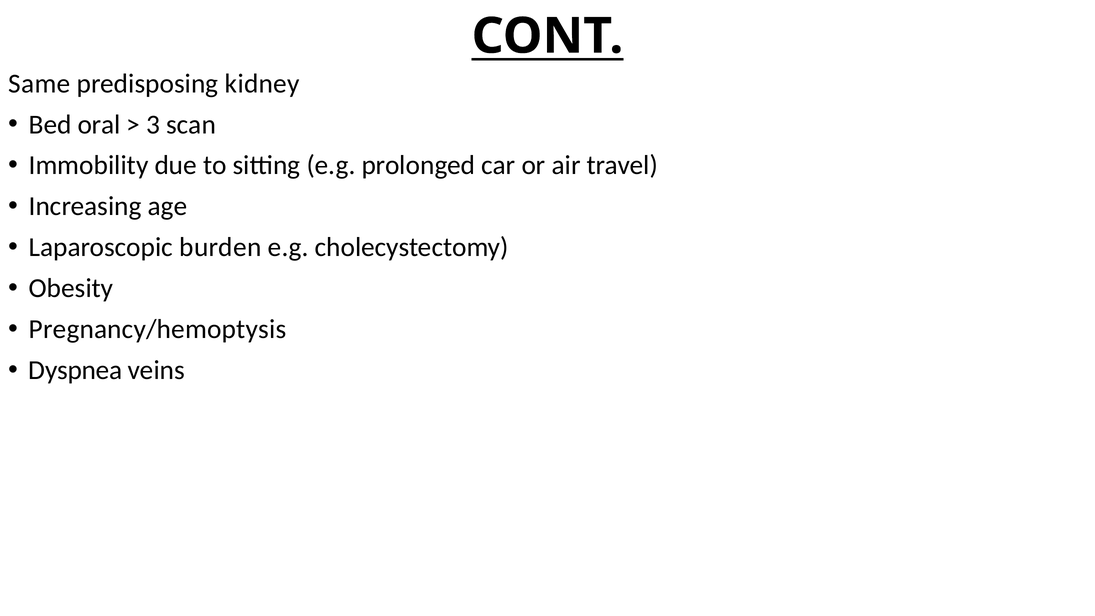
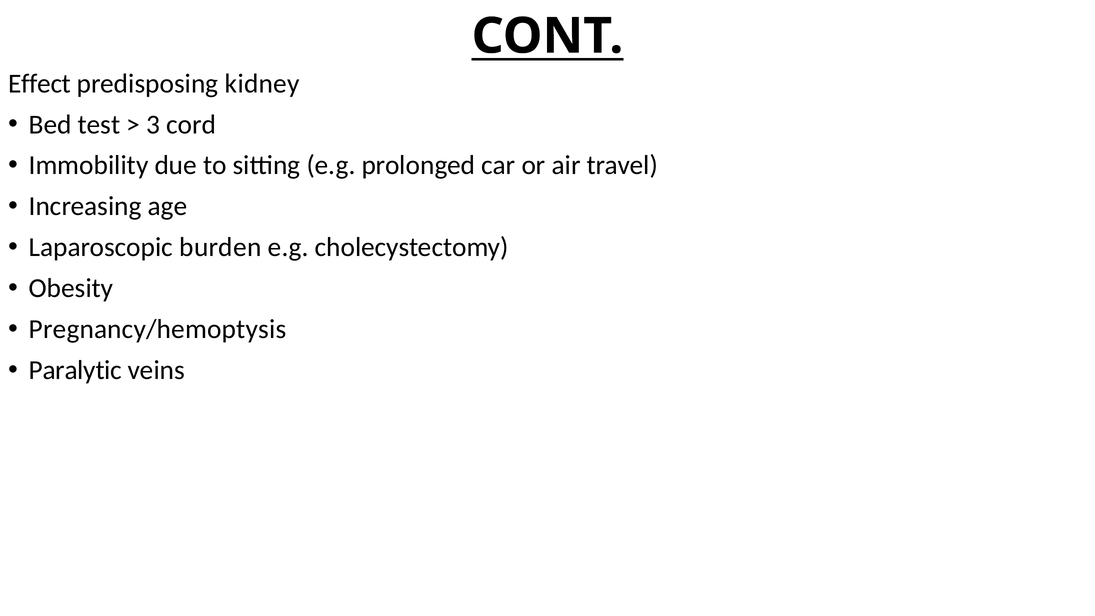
Same: Same -> Effect (40, 83)
oral: oral -> test (99, 124)
scan: scan -> cord (191, 124)
Dyspnea: Dyspnea -> Paralytic (75, 370)
